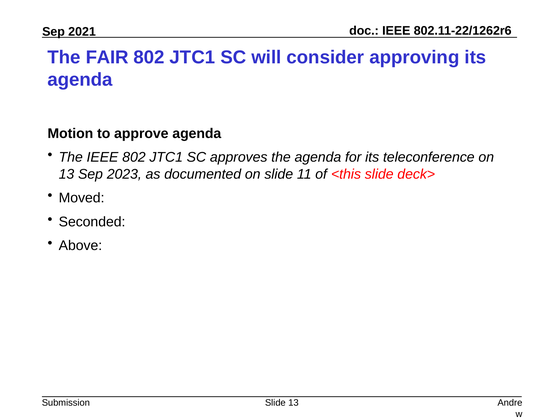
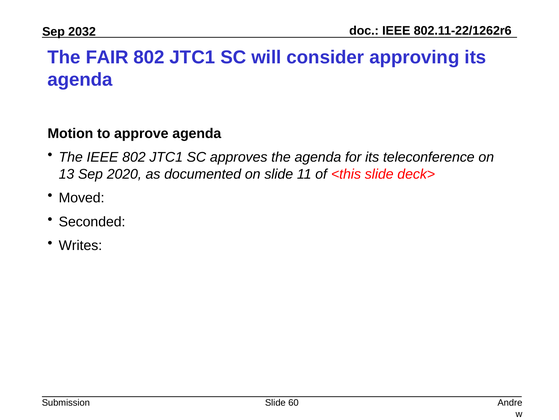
2021: 2021 -> 2032 (82, 32)
2023: 2023 -> 2020 (124, 174)
Above: Above -> Writes (80, 245)
Slide 13: 13 -> 60 (293, 402)
